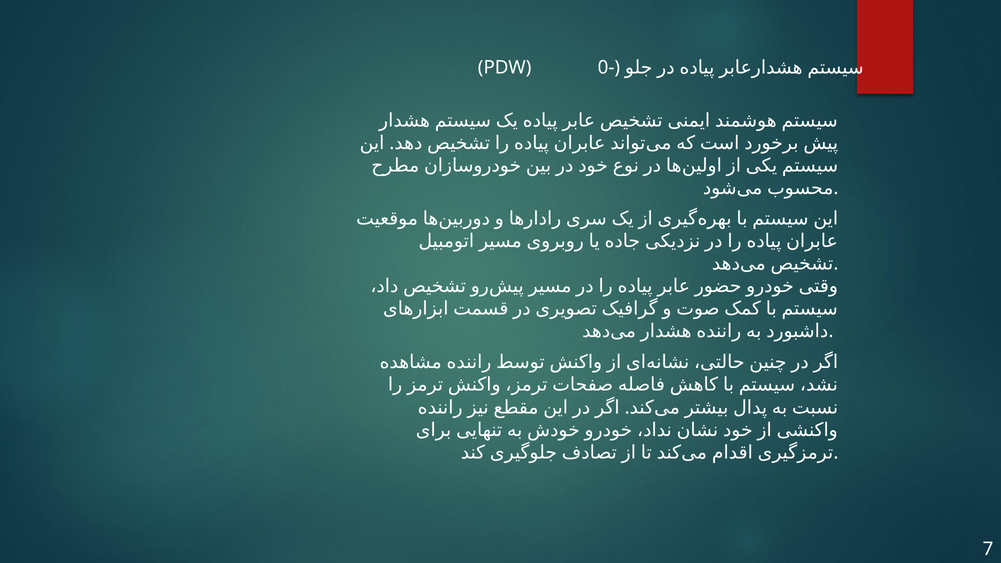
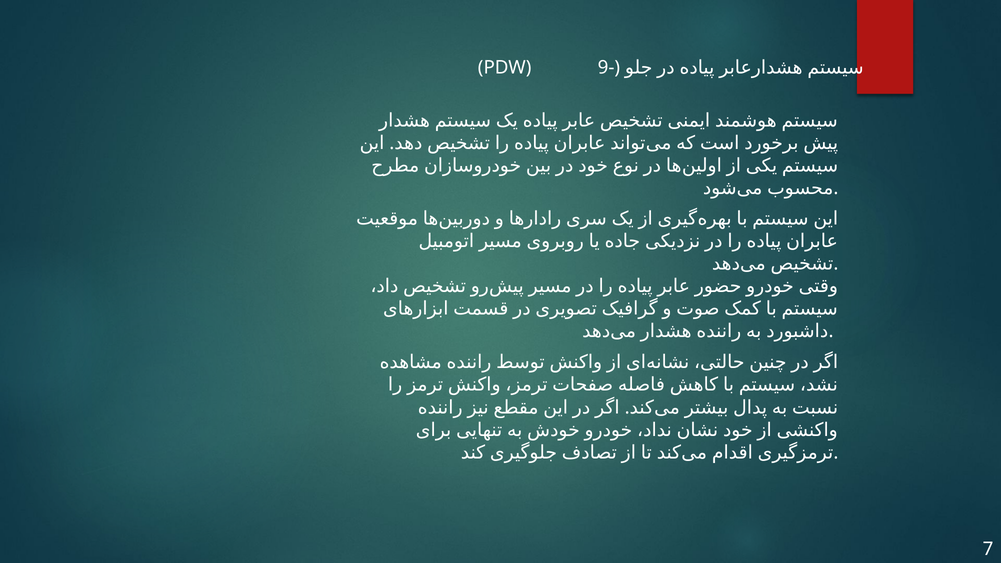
0-: 0- -> 9- (609, 68)
